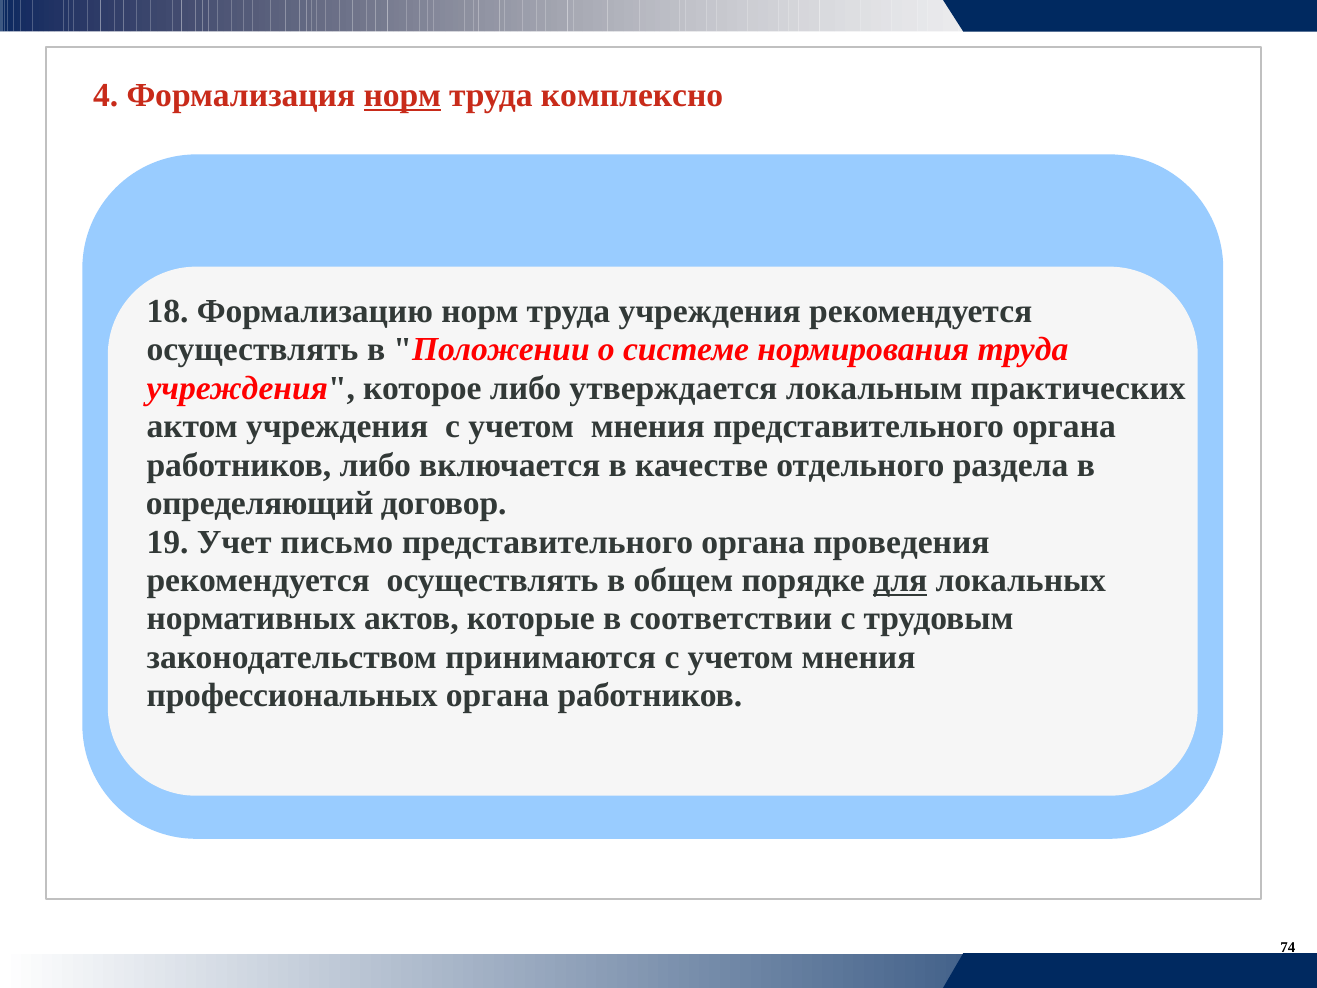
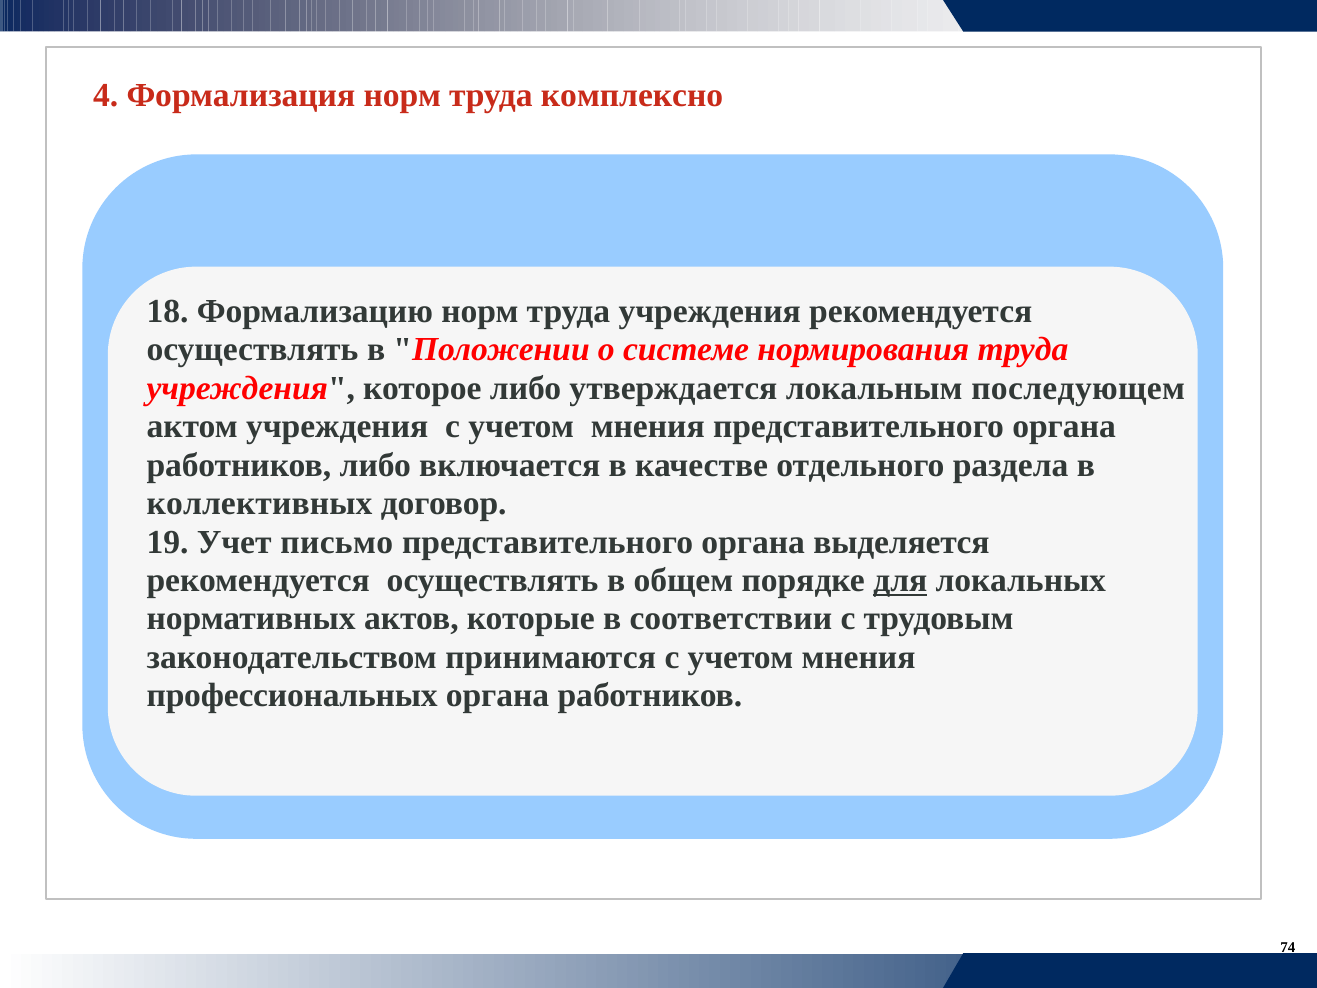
норм underline: present -> none (402, 96)
практических: практических -> последующем (1078, 388)
определяющий: определяющий -> коллективных (260, 503)
проведения: проведения -> выделяется (901, 542)
